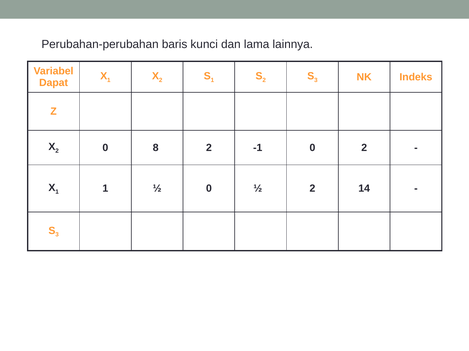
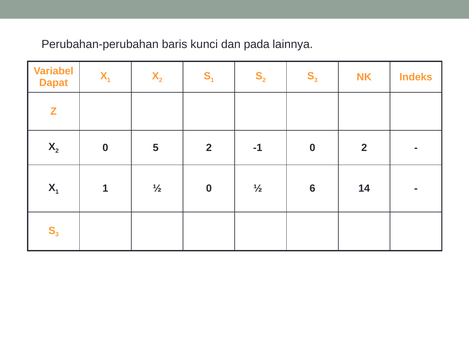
lama: lama -> pada (257, 44)
8: 8 -> 5 (156, 148)
½ 2: 2 -> 6 (312, 189)
